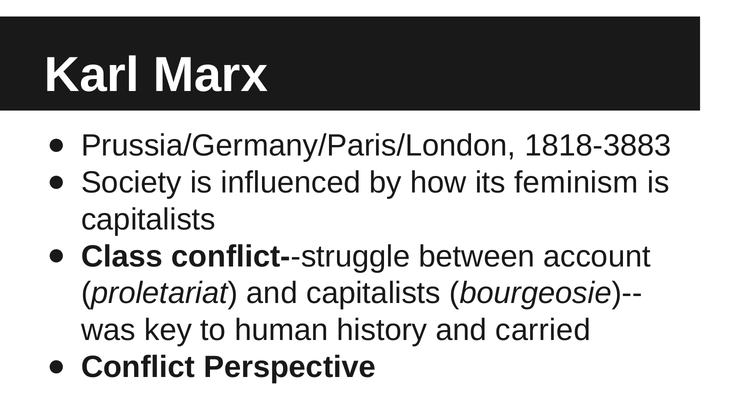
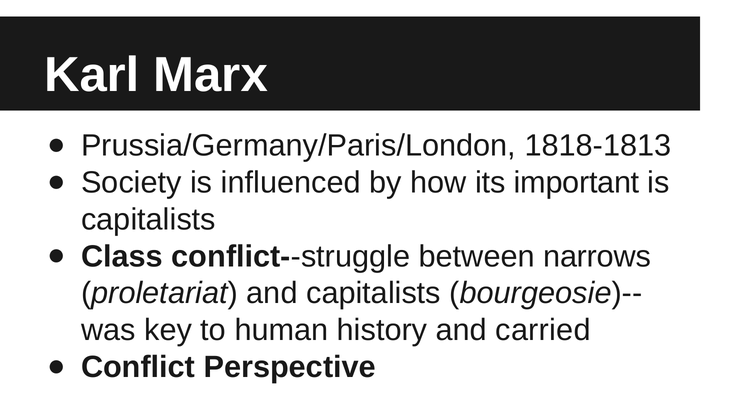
1818-3883: 1818-3883 -> 1818-1813 (598, 146)
feminism: feminism -> important (577, 183)
account: account -> narrows (597, 256)
